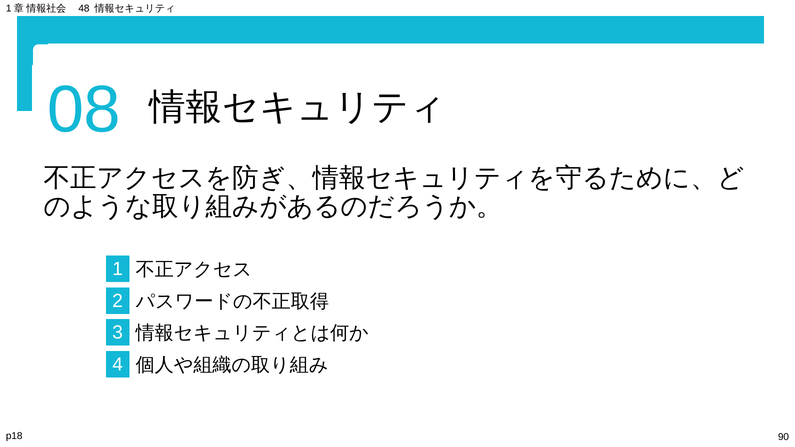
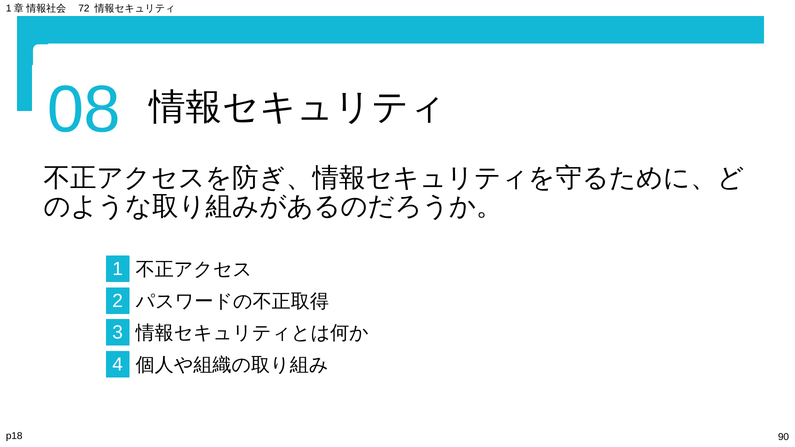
48: 48 -> 72 (84, 8)
